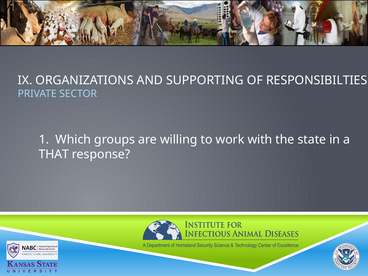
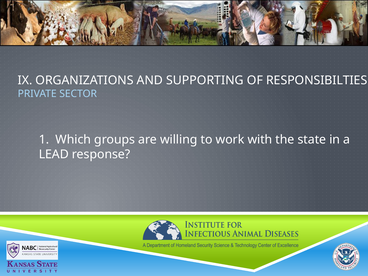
THAT: THAT -> LEAD (54, 154)
